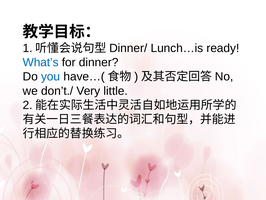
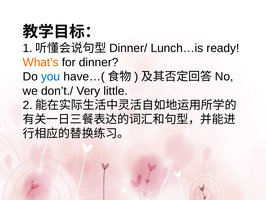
What’s colour: blue -> orange (41, 62)
